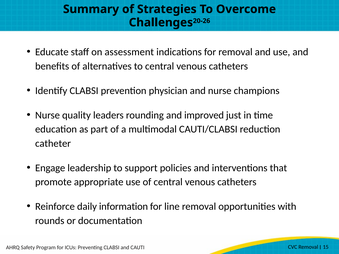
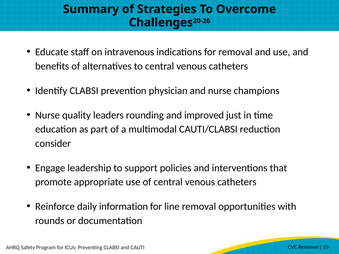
assessment: assessment -> intravenous (129, 52)
catheter: catheter -> consider (53, 144)
